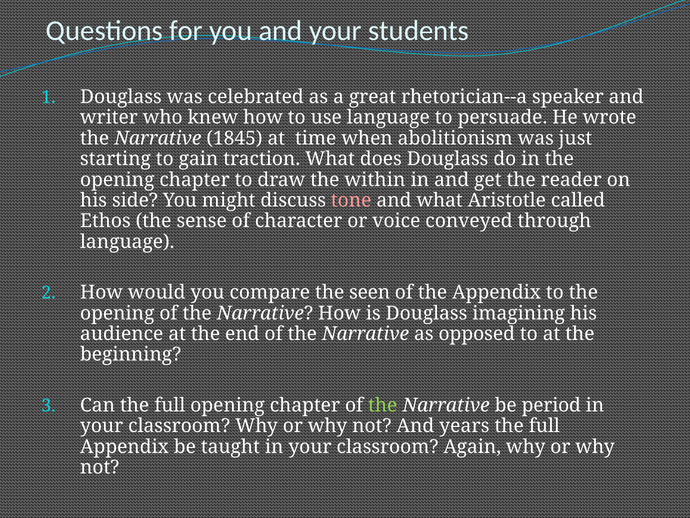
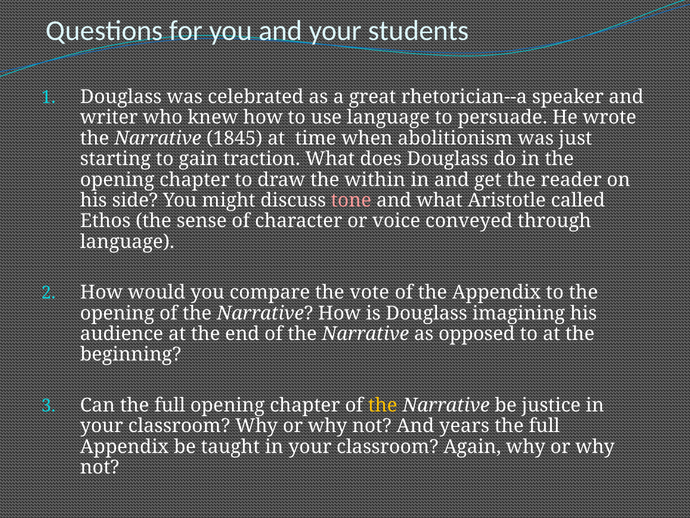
seen: seen -> vote (370, 292)
the colour: light green -> yellow (383, 405)
period: period -> justice (551, 405)
